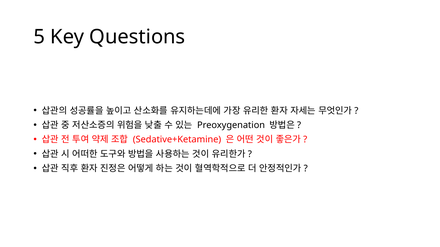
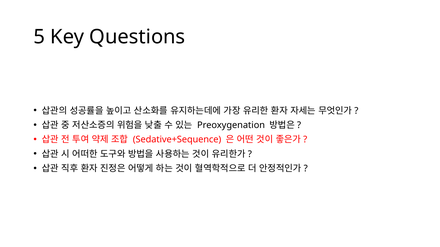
Sedative+Ketamine: Sedative+Ketamine -> Sedative+Sequence (177, 140)
